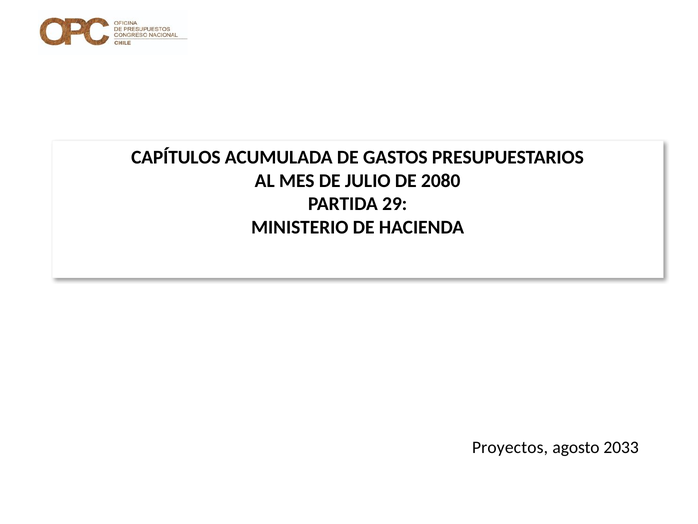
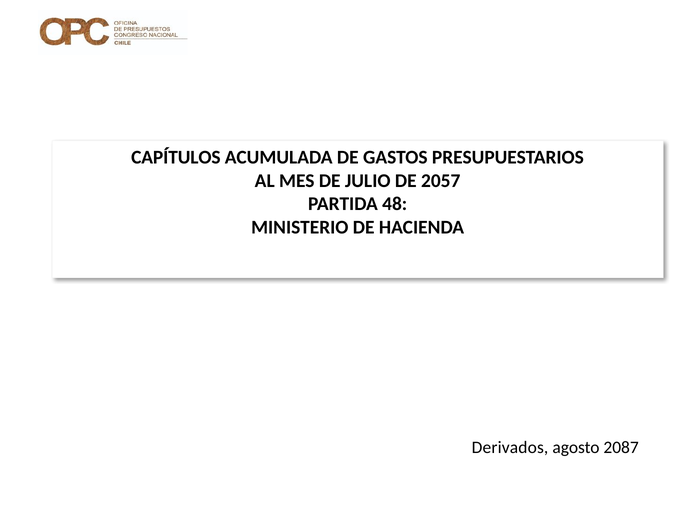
2080: 2080 -> 2057 (441, 181)
29: 29 -> 48 (395, 204)
Proyectos: Proyectos -> Derivados (510, 447)
2033: 2033 -> 2087 (621, 447)
